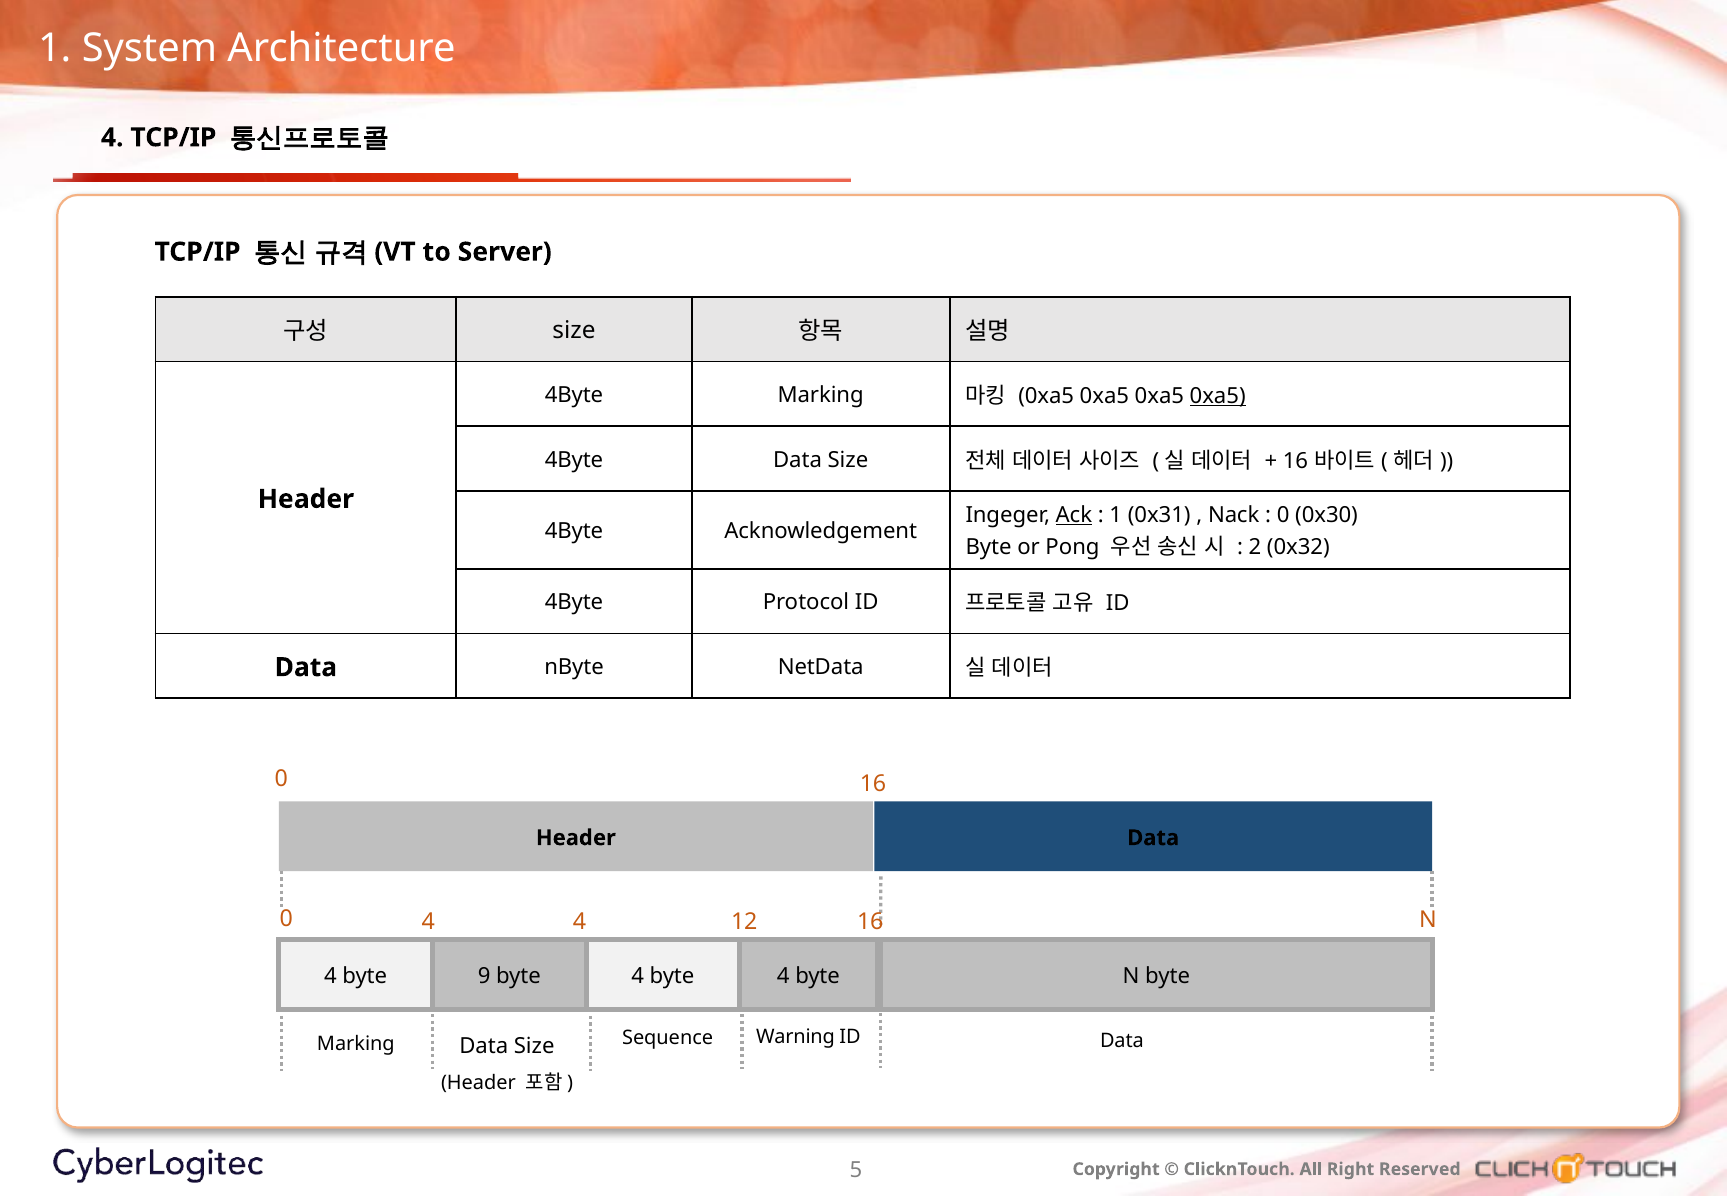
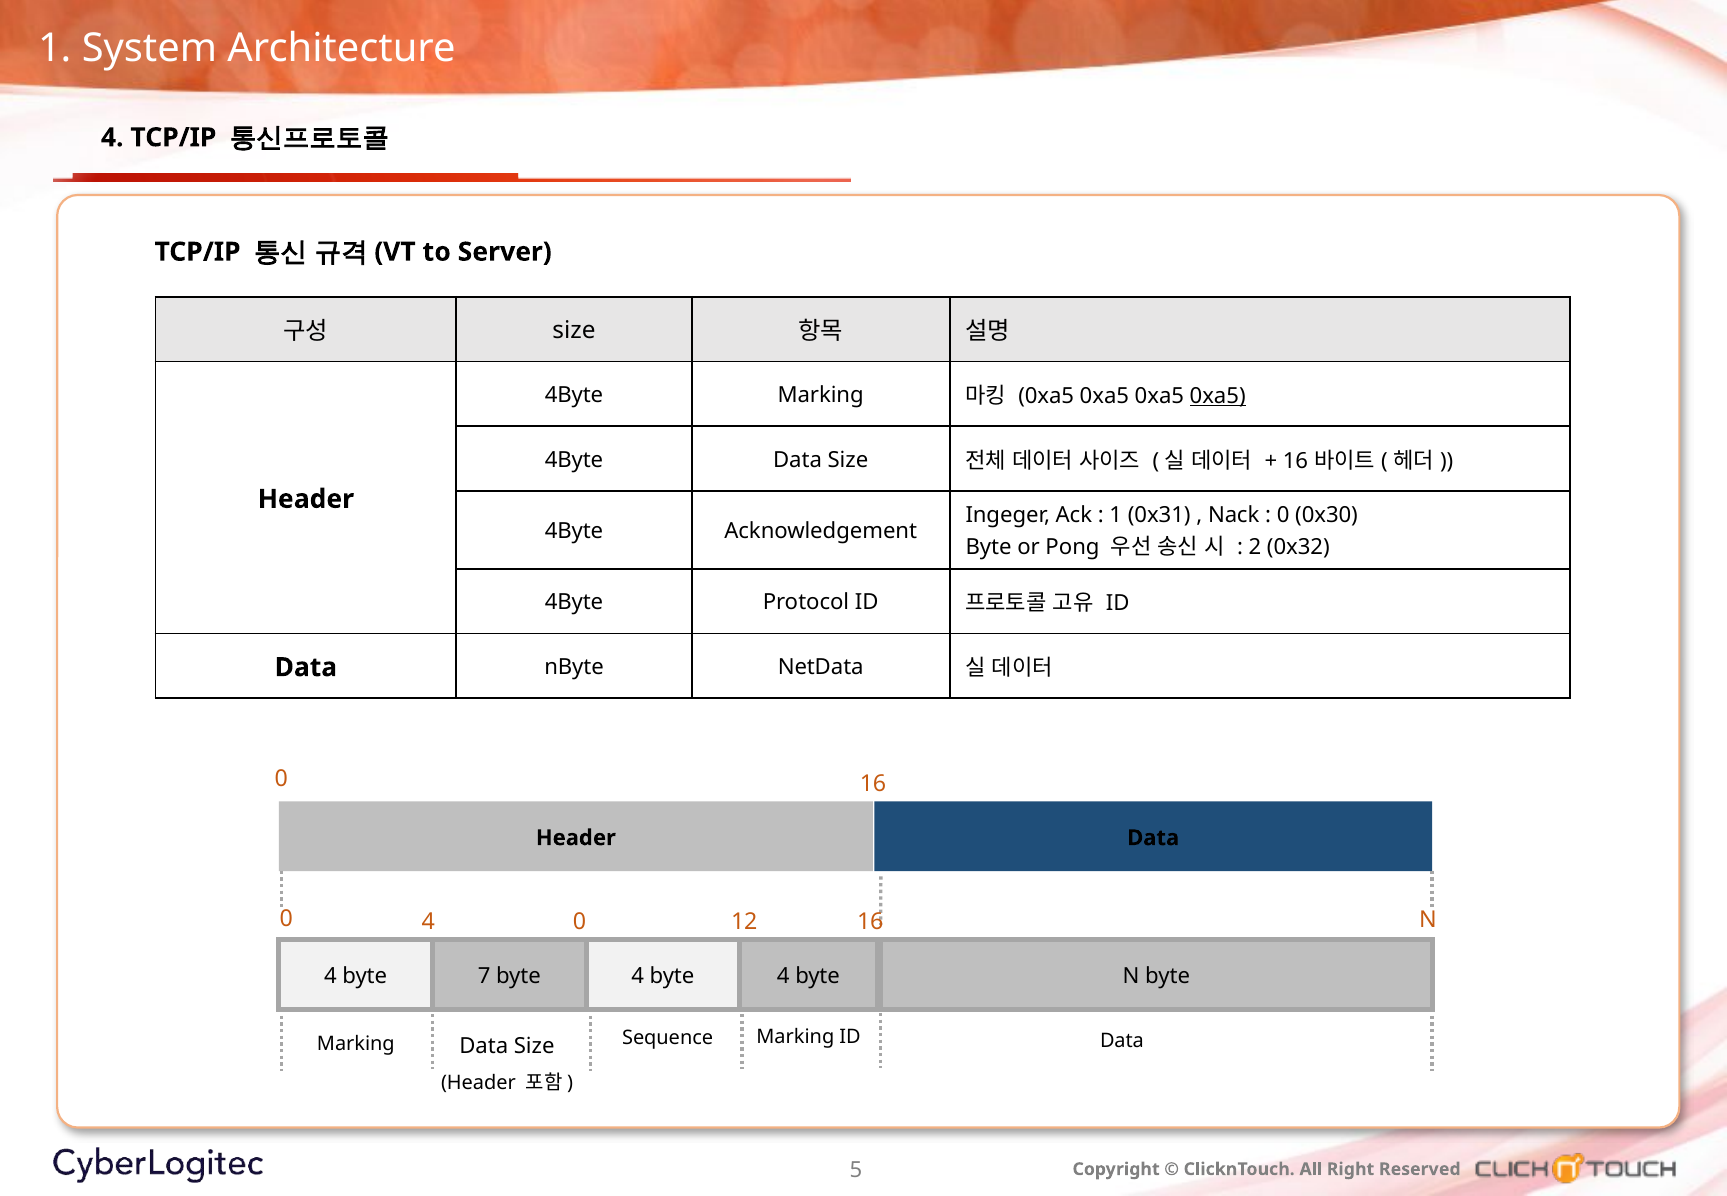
Ack underline: present -> none (1074, 515)
4 4: 4 -> 0 (580, 922)
9: 9 -> 7 (484, 975)
Sequence Warning: Warning -> Marking (795, 1036)
